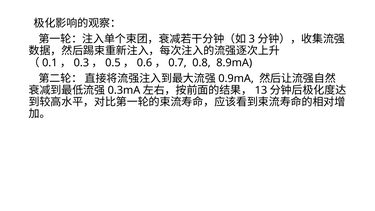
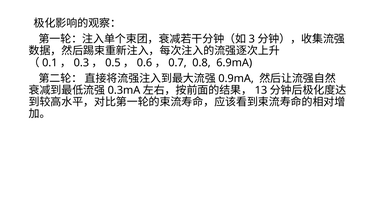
8.9mA: 8.9mA -> 6.9mA (234, 63)
